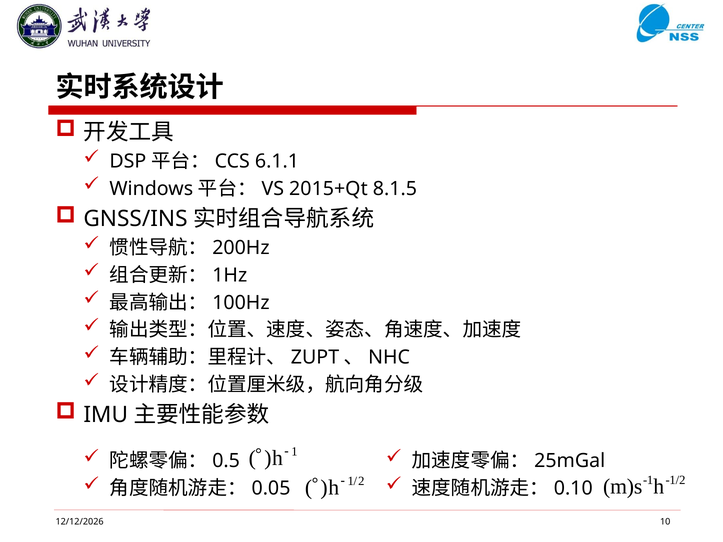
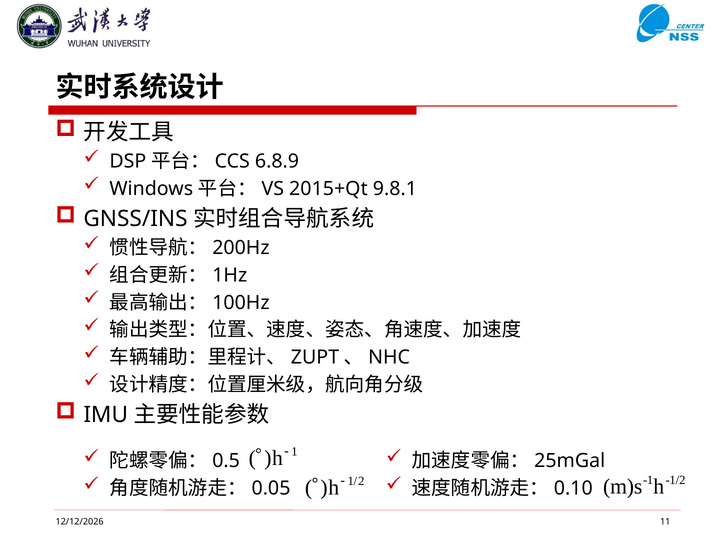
6.1.1: 6.1.1 -> 6.8.9 (277, 161)
8.1.5: 8.1.5 -> 9.8.1 (395, 189)
10: 10 -> 11 (665, 522)
